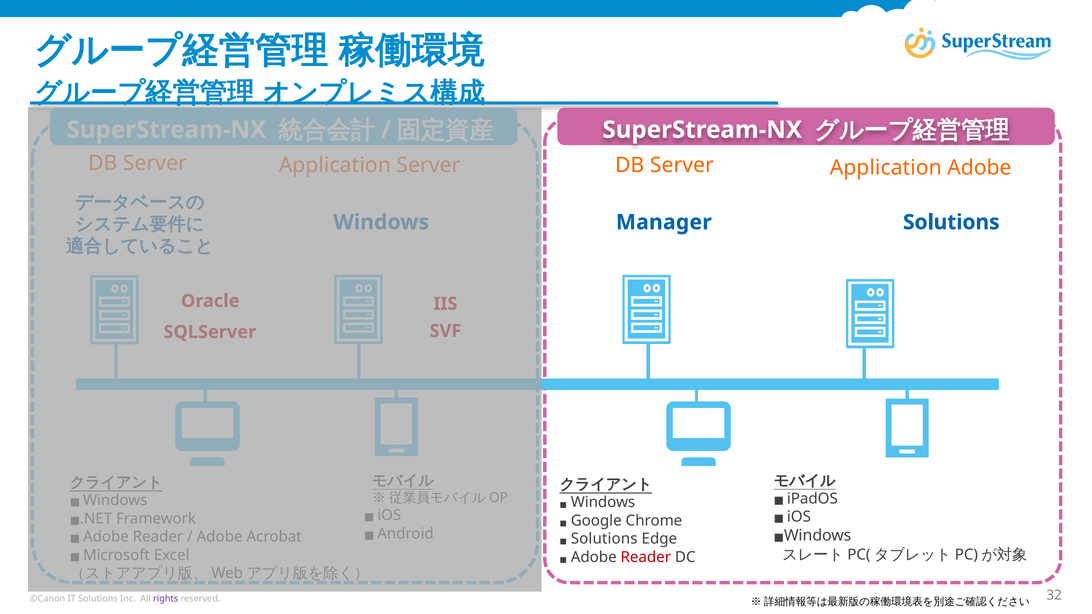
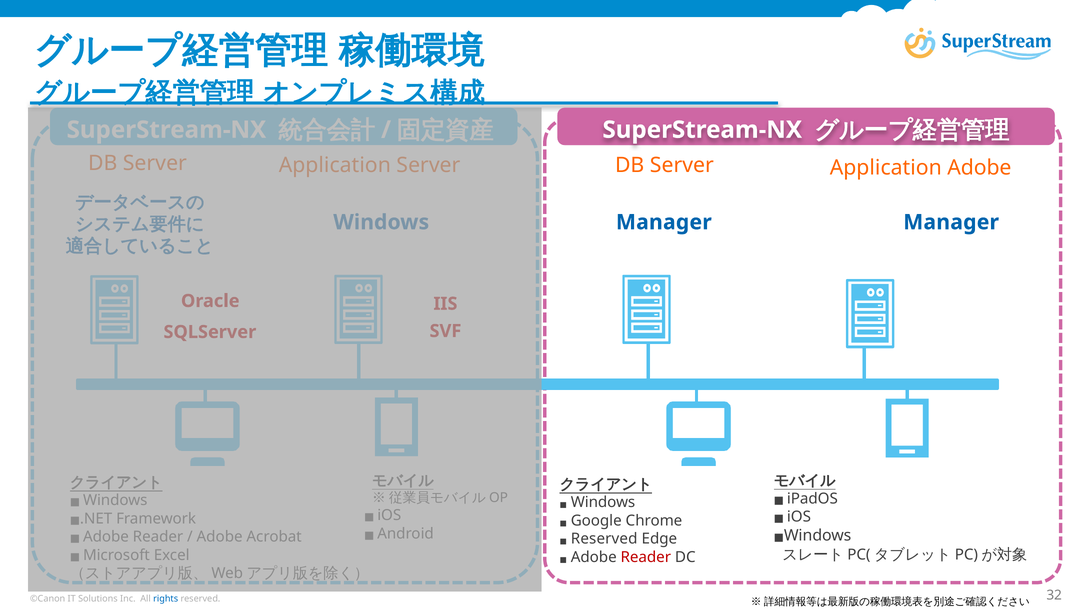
Solutions: Solutions -> Manager (951, 222)
Solutions: Solutions -> Reserved (604, 539)
rights colour: purple -> blue (166, 599)
